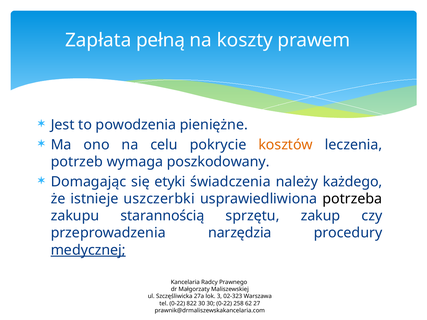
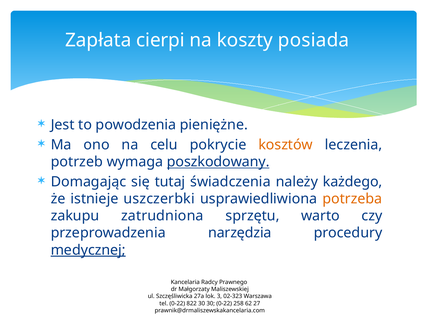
pełną: pełną -> cierpi (161, 40)
prawem: prawem -> posiada (314, 40)
poszkodowany underline: none -> present (218, 162)
etyki: etyki -> tutaj (170, 182)
potrzeba colour: black -> orange (352, 199)
starannością: starannością -> zatrudniona (162, 216)
zakup: zakup -> warto (320, 216)
